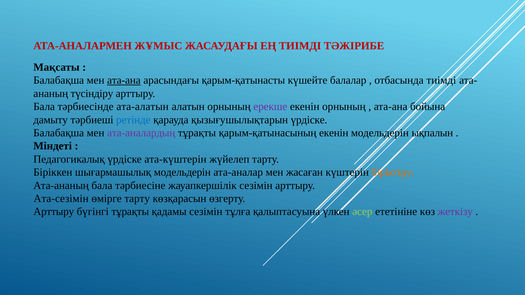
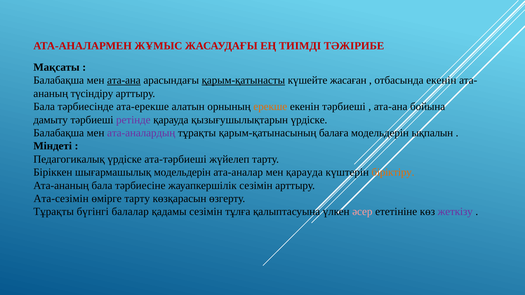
қарым-қатынасты underline: none -> present (243, 80)
балалар: балалар -> жасаған (348, 80)
отбасында тиімді: тиімді -> екенін (441, 80)
ата-алатын: ата-алатын -> ата-ерекше (143, 107)
ерекше colour: purple -> orange (270, 107)
екенін орнының: орнының -> тәрбиеші (344, 107)
ретінде colour: blue -> purple (133, 120)
қарым-қатынасының екенін: екенін -> балаға (334, 133)
ата-күштерін: ата-күштерін -> ата-тәрбиеші (175, 159)
мен жасаған: жасаған -> қарауда (304, 172)
Арттыру: Арттыру -> Тұрақты (54, 212)
бүгінгі тұрақты: тұрақты -> балалар (130, 212)
әсер colour: light green -> pink (362, 212)
